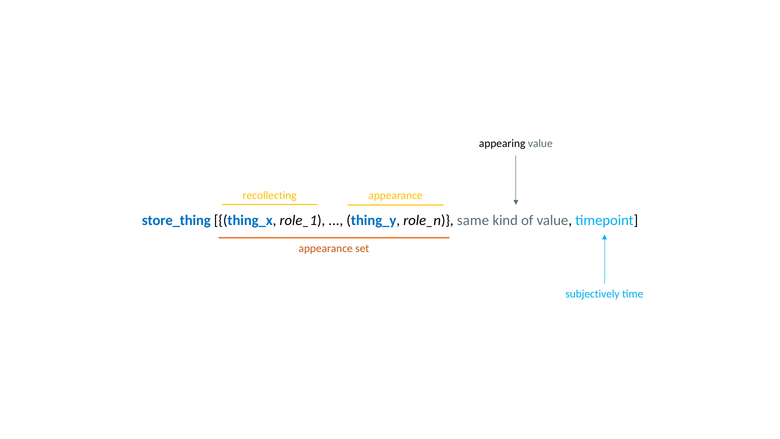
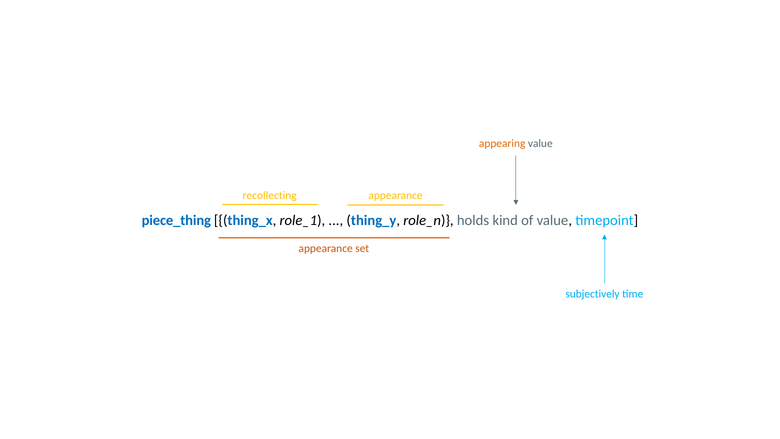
appearing colour: black -> orange (502, 143)
store_thing: store_thing -> piece_thing (176, 220)
same: same -> holds (473, 220)
